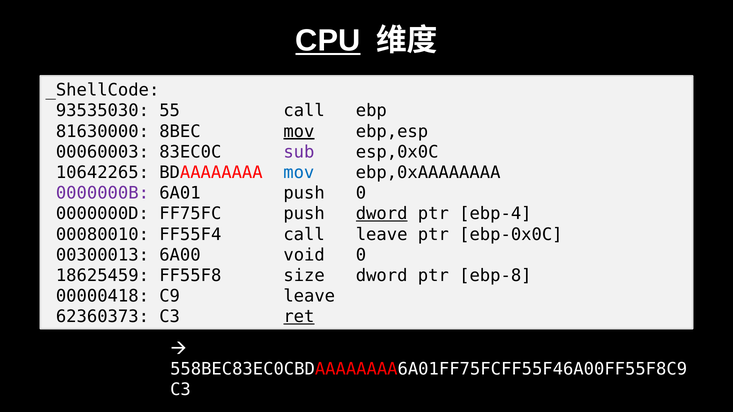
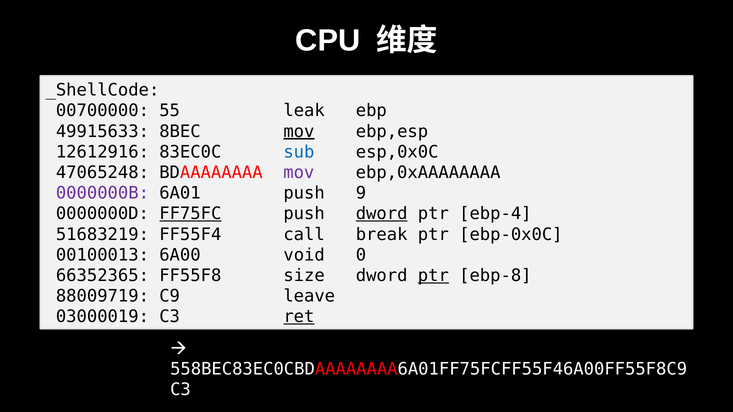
CPU underline: present -> none (328, 41)
93535030: 93535030 -> 00700000 (102, 111)
55 call: call -> leak (304, 111)
81630000: 81630000 -> 49915633 (102, 131)
00060003: 00060003 -> 12612916 (102, 152)
sub colour: purple -> blue (299, 152)
10642265: 10642265 -> 47065248 (102, 173)
mov colour: blue -> purple (299, 173)
push 0: 0 -> 9 (361, 193)
FF75FC underline: none -> present (190, 214)
00080010: 00080010 -> 51683219 (102, 235)
call leave: leave -> break (382, 235)
00300013: 00300013 -> 00100013 (102, 255)
18625459: 18625459 -> 66352365 (102, 276)
ptr underline: none -> present (433, 276)
00000418: 00000418 -> 88009719 (102, 296)
62360373: 62360373 -> 03000019 (102, 317)
